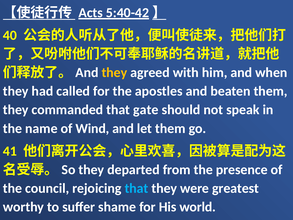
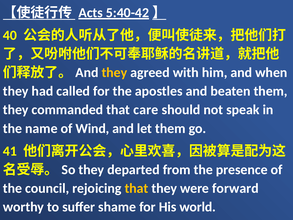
gate: gate -> care (146, 110)
that colour: light blue -> yellow (136, 188)
greatest: greatest -> forward (235, 188)
